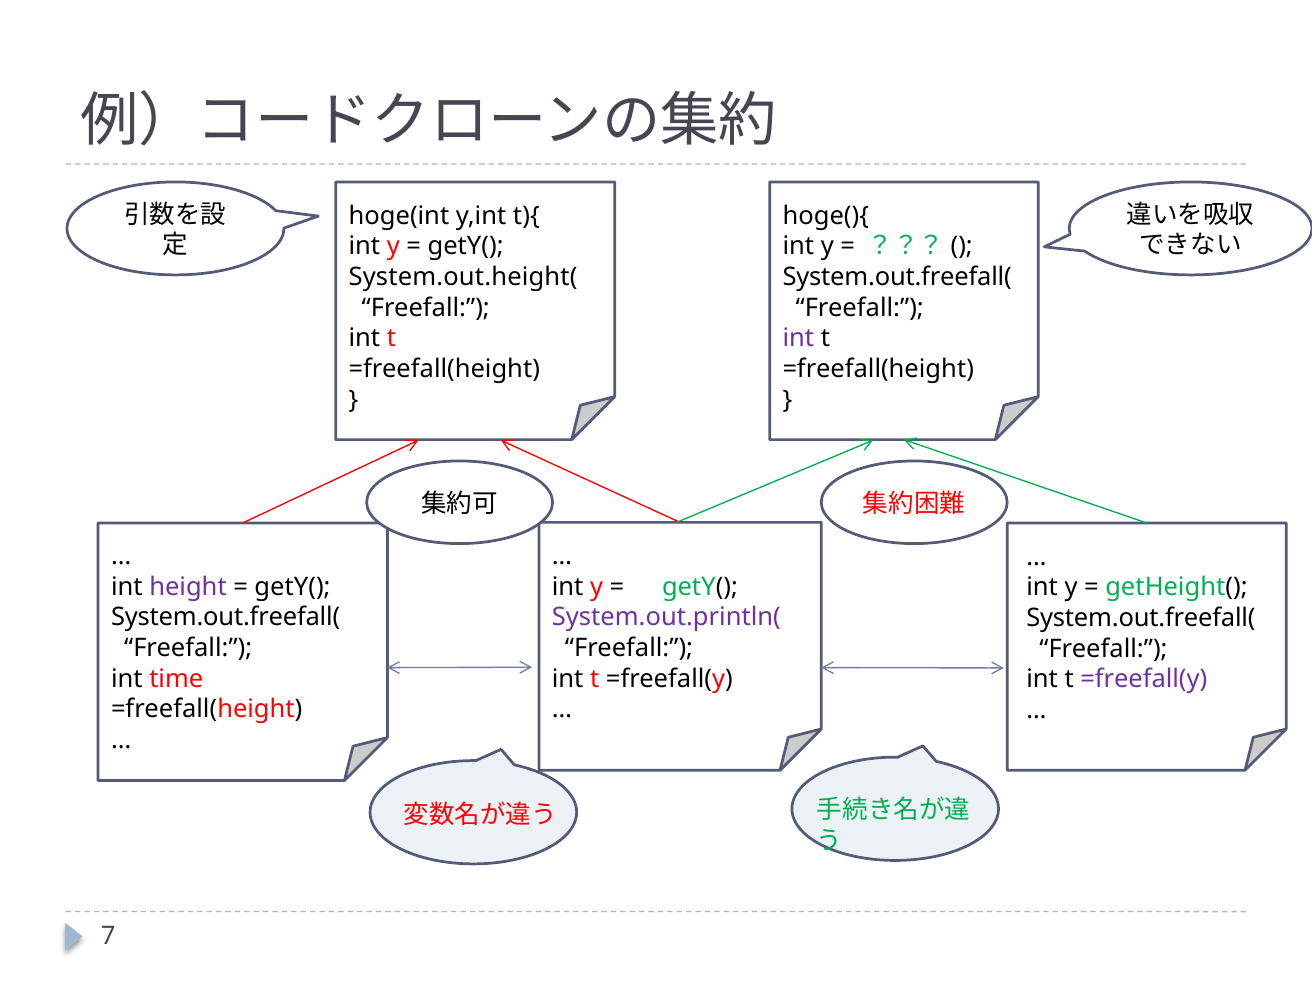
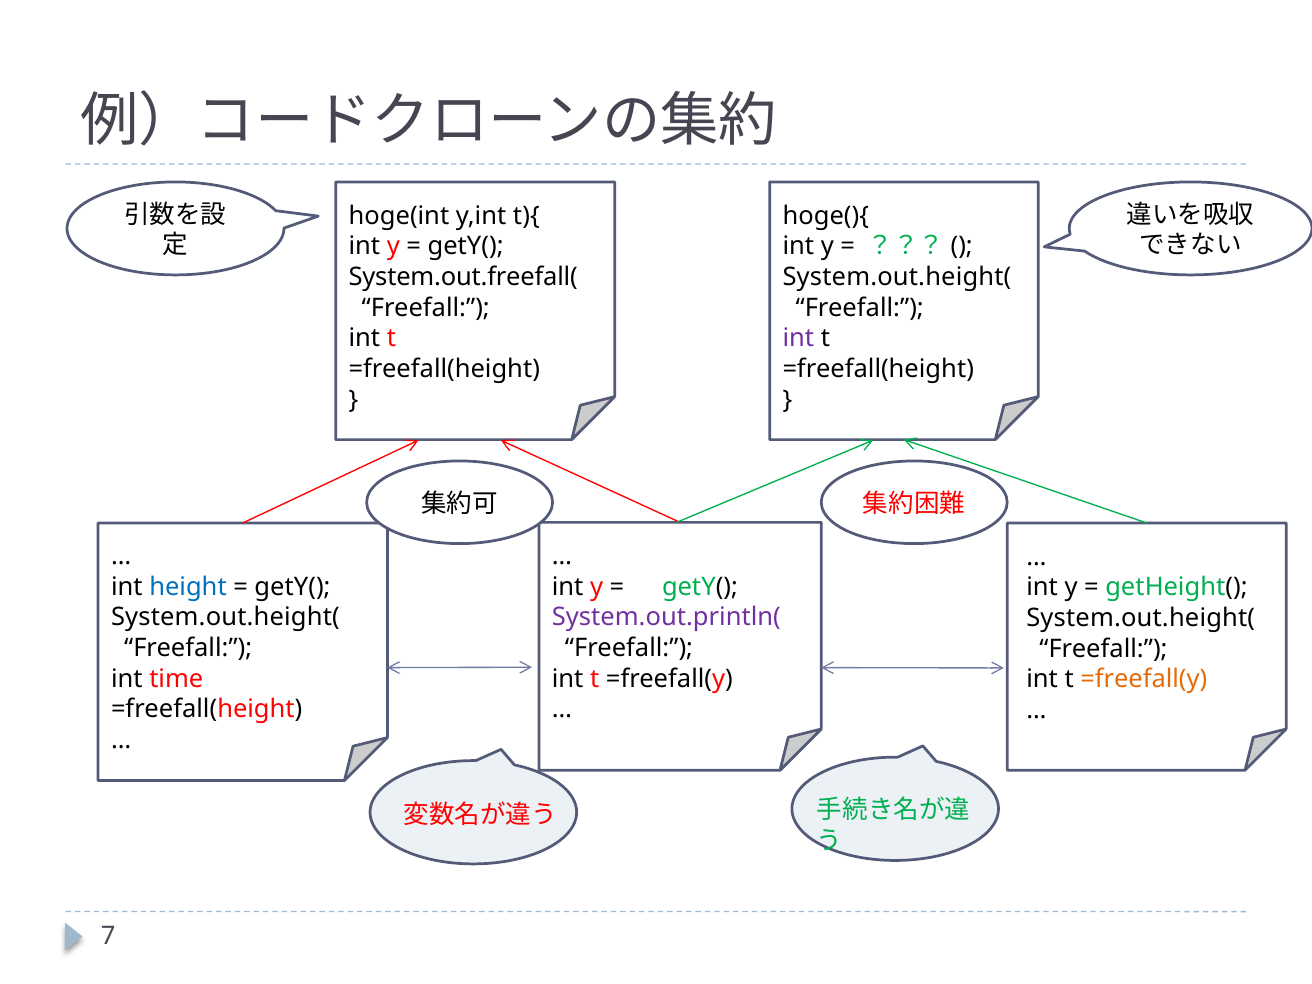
System.out.height(: System.out.height( -> System.out.freefall( (463, 277)
System.out.freefall(: System.out.freefall( -> System.out.height( (897, 277)
height colour: purple -> blue (188, 587)
System.out.freefall(: System.out.freefall( -> System.out.height( (225, 618)
System.out.freefall(: System.out.freefall( -> System.out.height( (1141, 618)
=freefall(y colour: purple -> orange (1144, 679)
